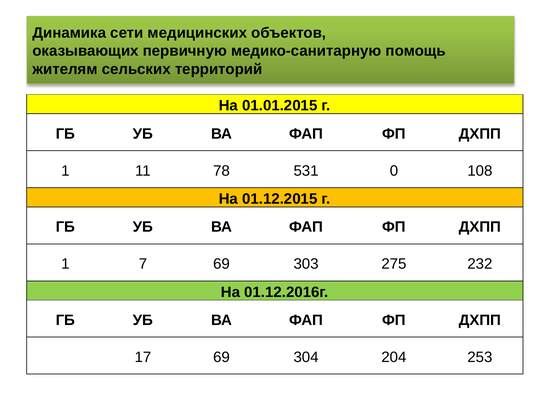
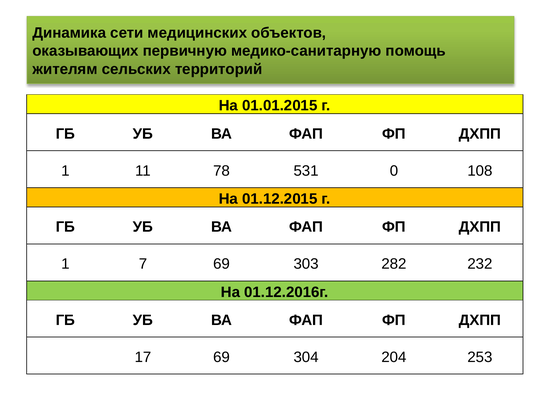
275: 275 -> 282 (394, 264)
